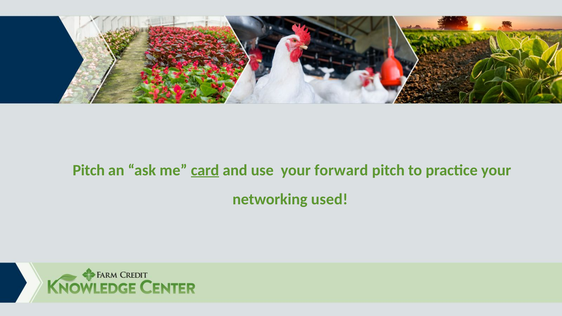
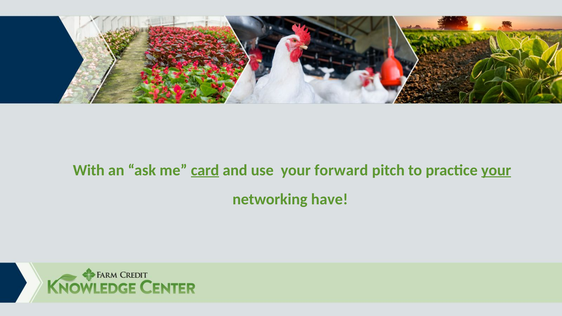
Pitch: Pitch -> With (89, 170)
your underline: none -> present (496, 170)
used: used -> have (329, 199)
